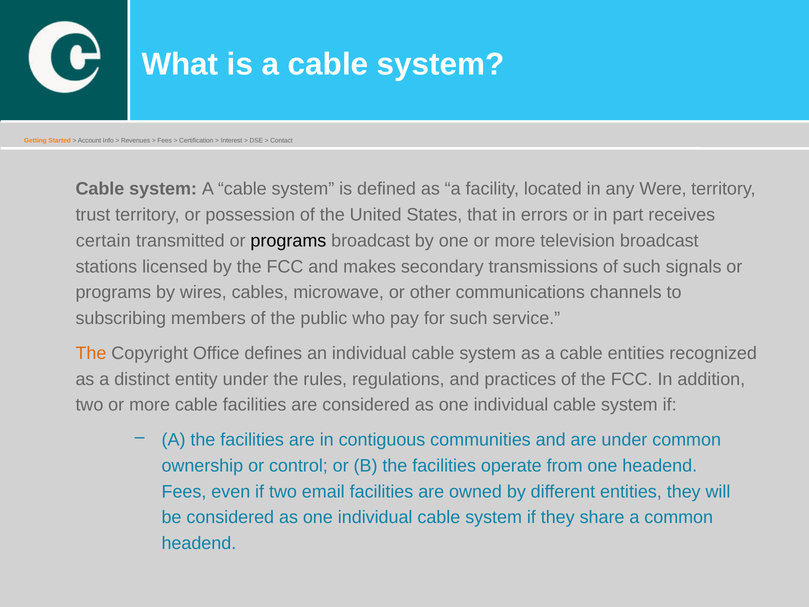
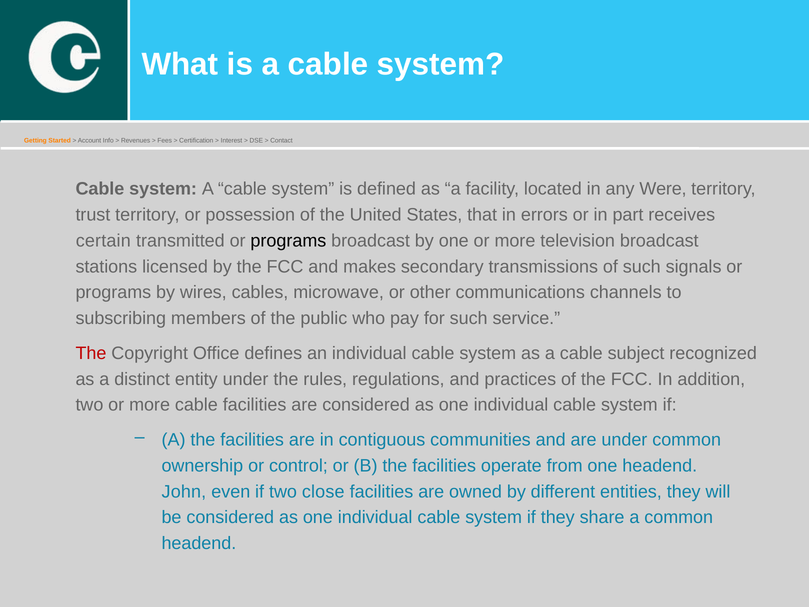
The colour: orange -> red (91, 353)
cable entities: entities -> subject (636, 353)
Fees: Fees -> John (184, 491)
email: email -> close (323, 491)
